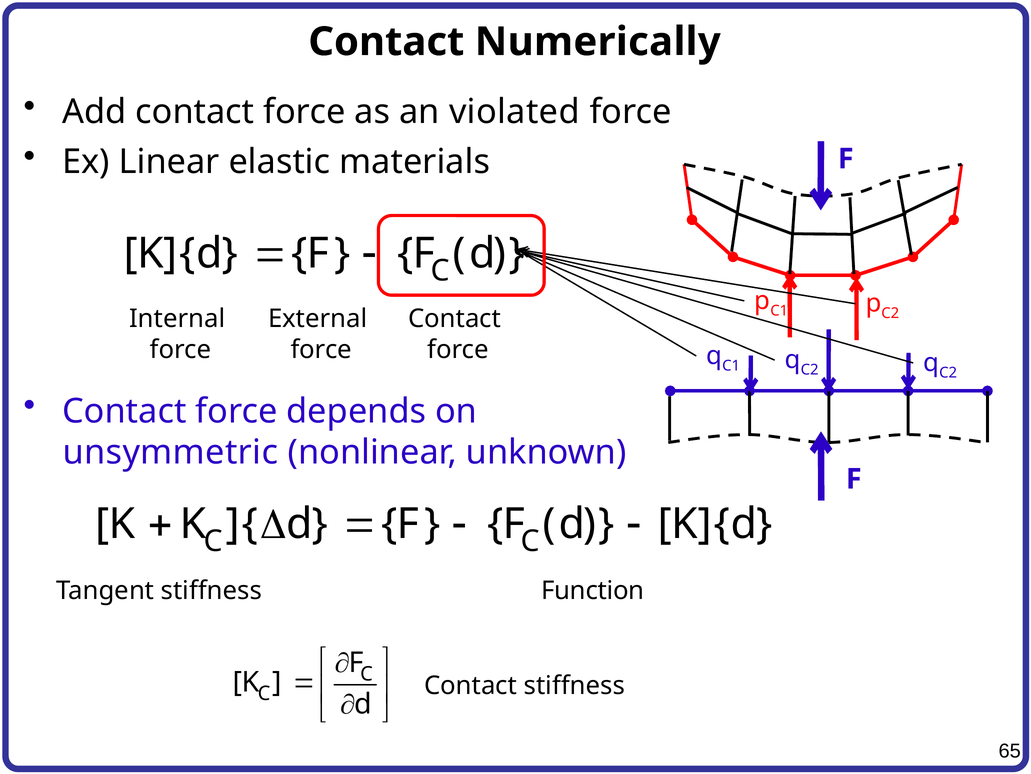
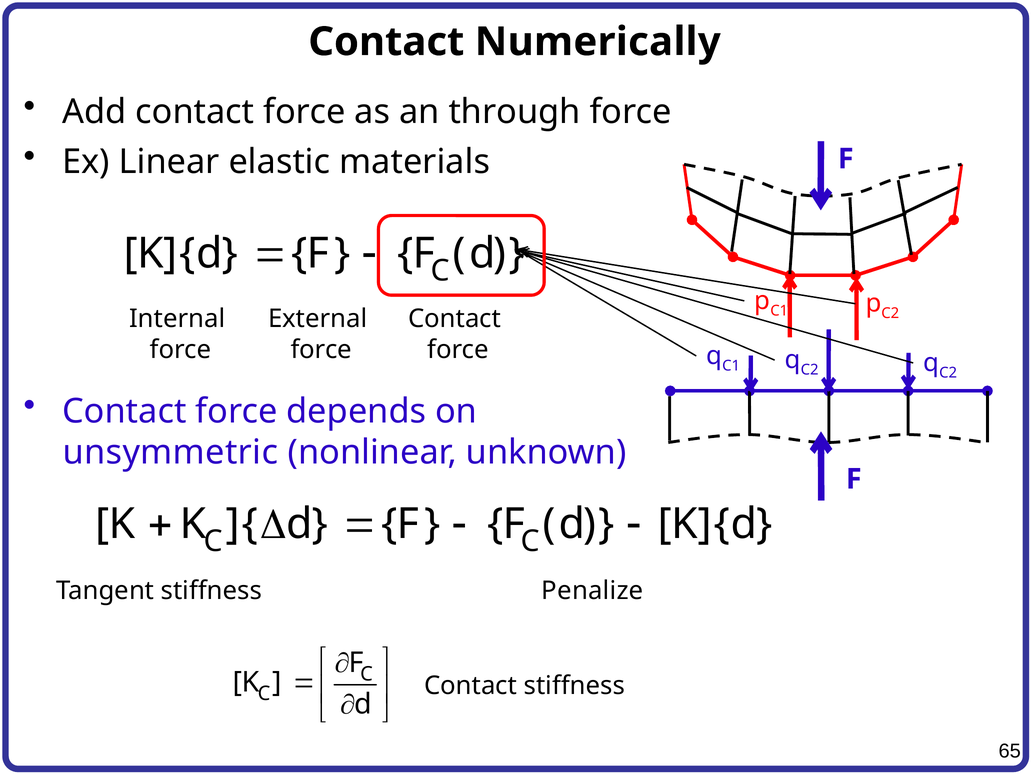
violated: violated -> through (515, 112)
Function: Function -> Penalize (593, 590)
